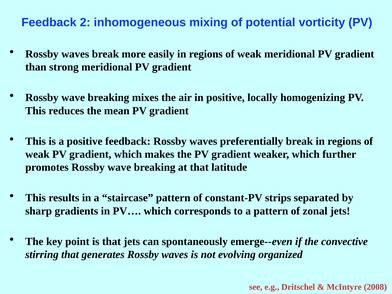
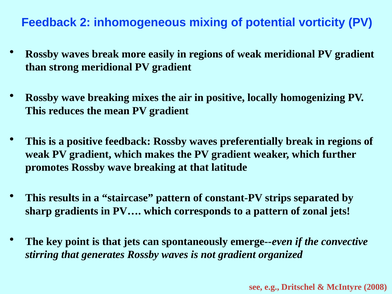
not evolving: evolving -> gradient (237, 254)
